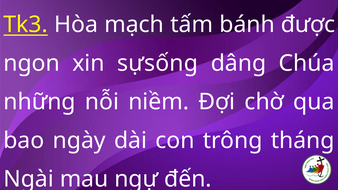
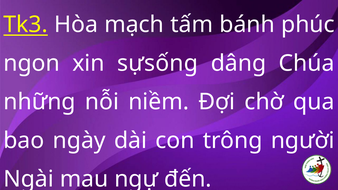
được: được -> phúc (308, 25)
tháng: tháng -> người (303, 141)
